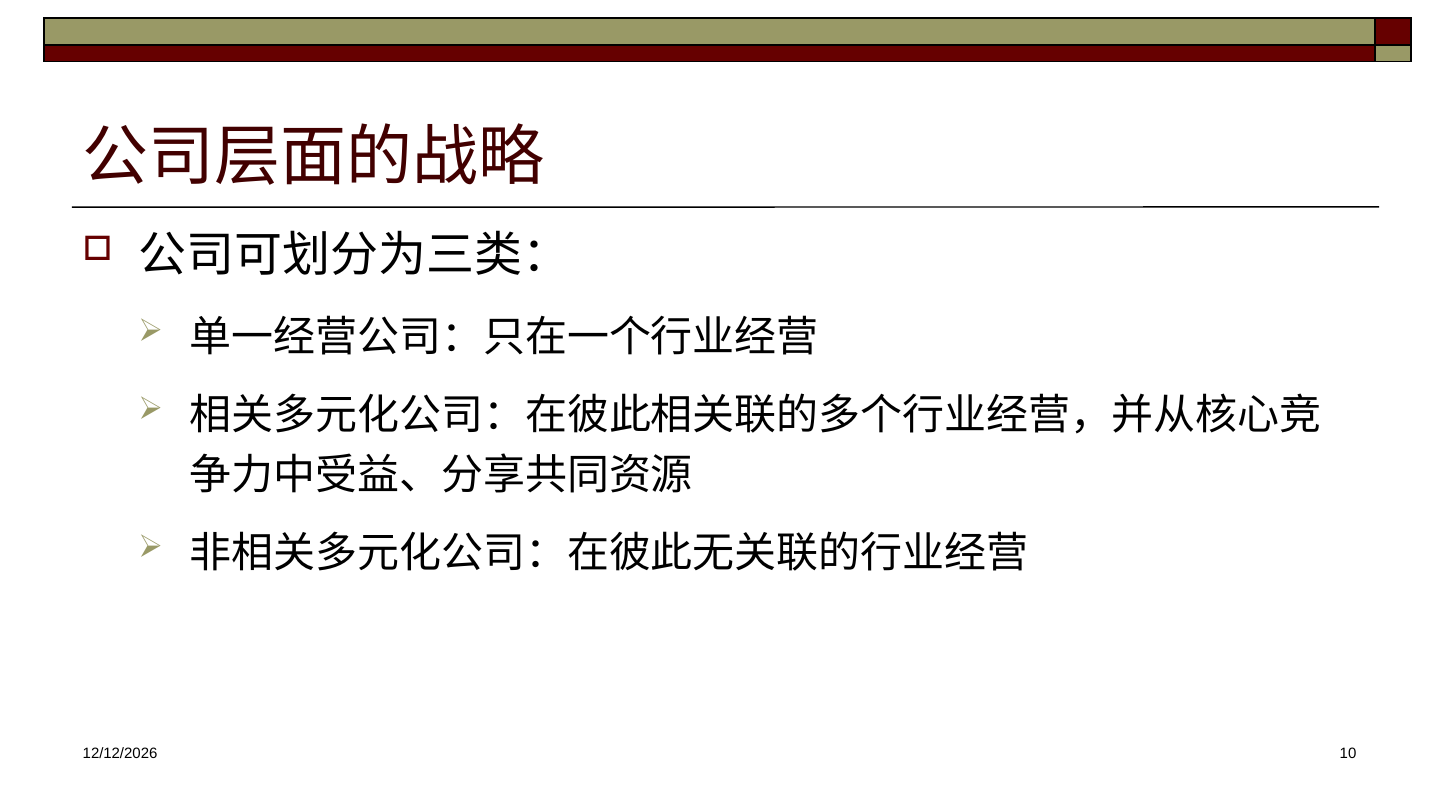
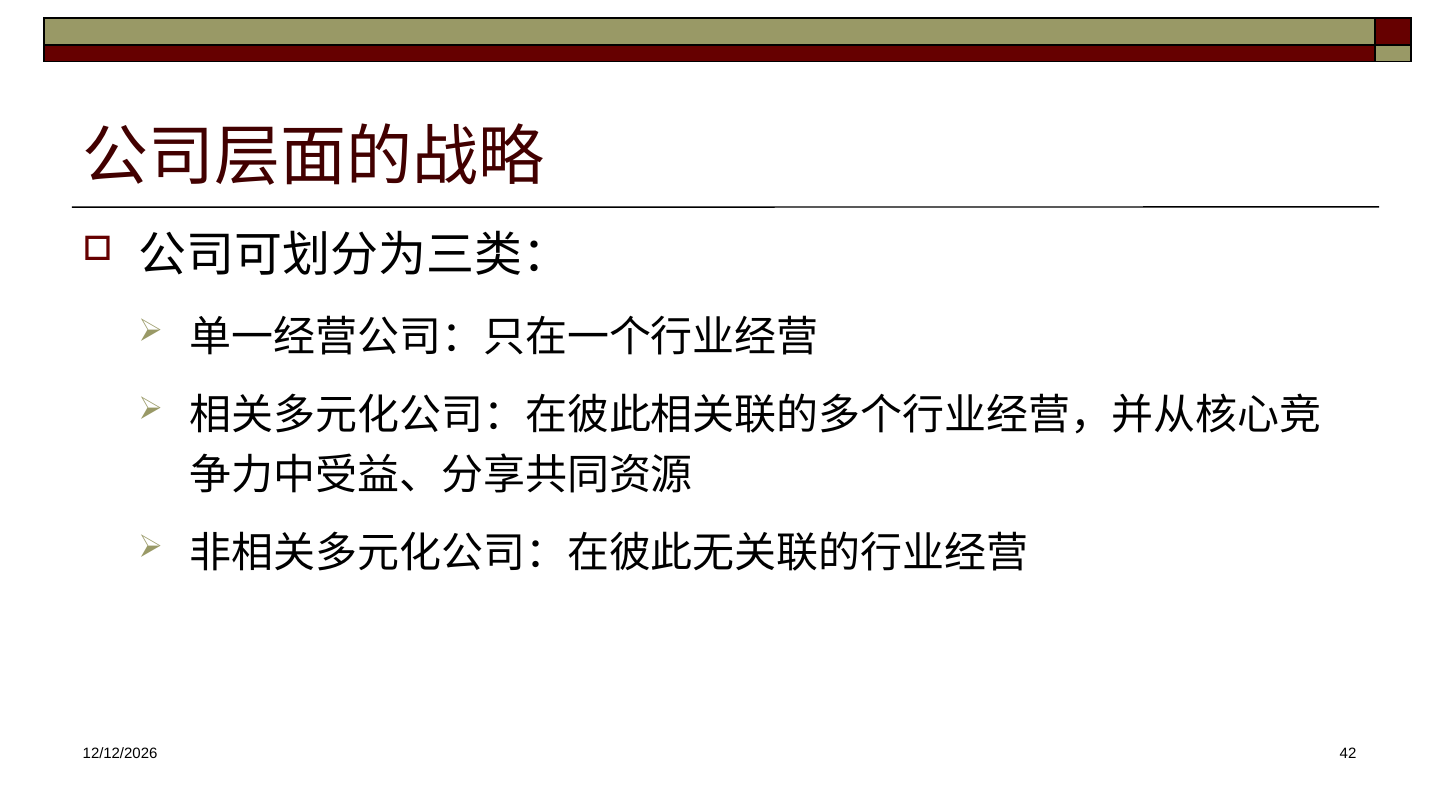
10: 10 -> 42 (1348, 753)
